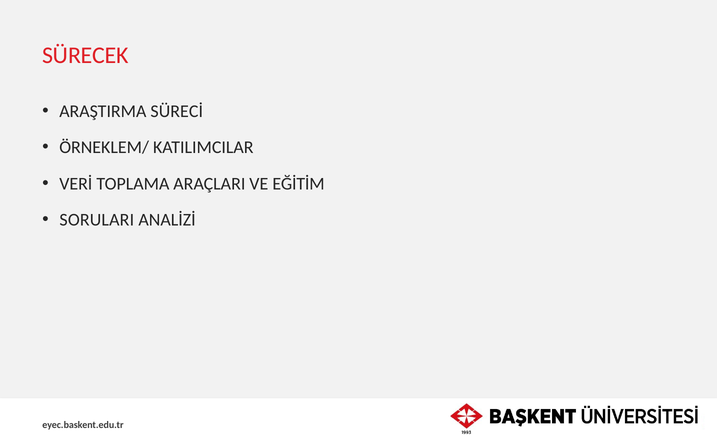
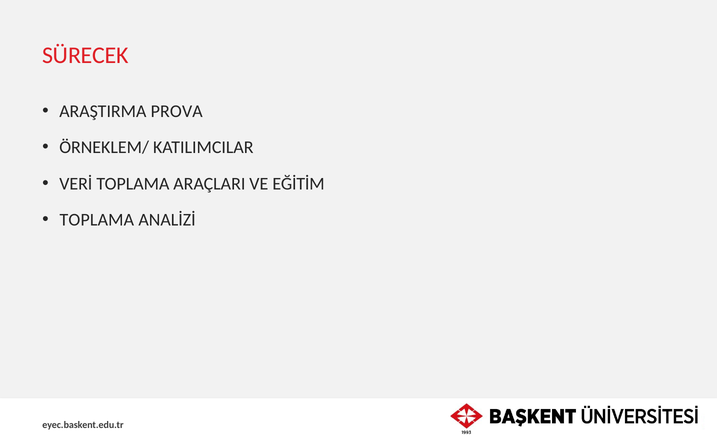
SÜRECİ: SÜRECİ -> PROVA (177, 111)
SORULARI: SORULARI -> TOPLAMA (97, 220)
